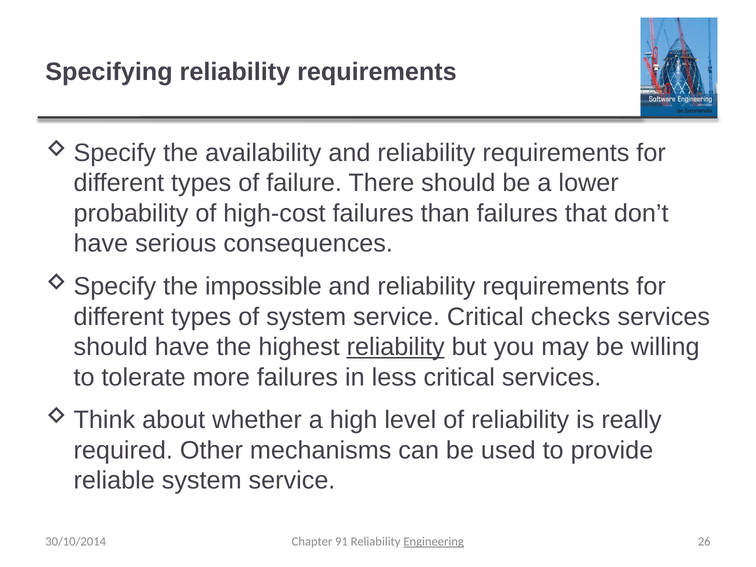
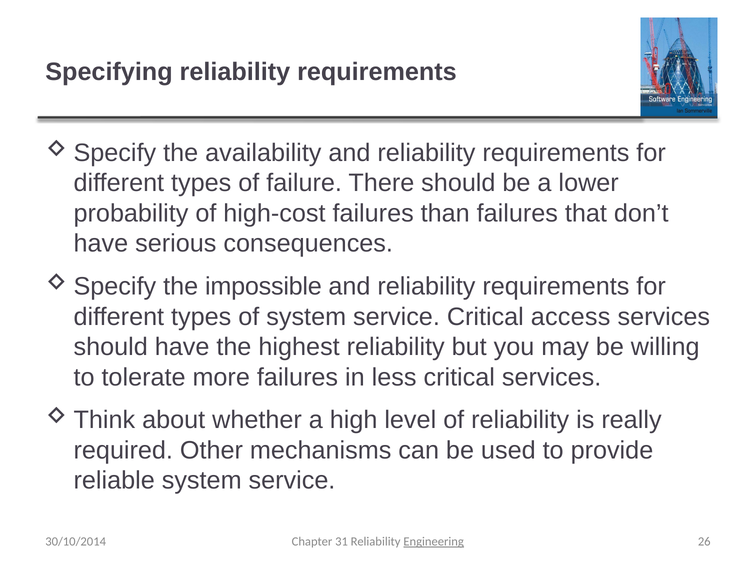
checks: checks -> access (571, 317)
reliability underline: present -> none (396, 347)
91: 91 -> 31 (342, 541)
